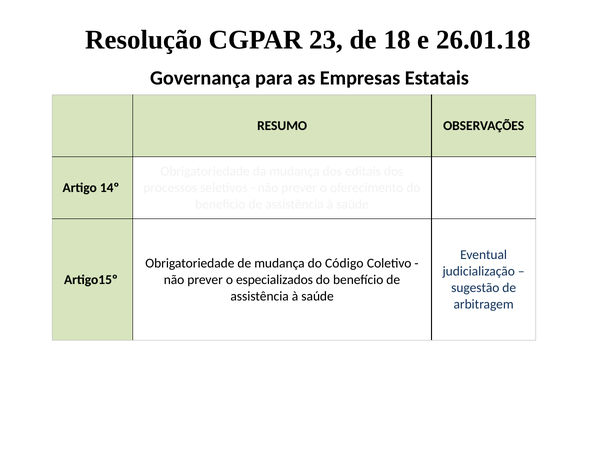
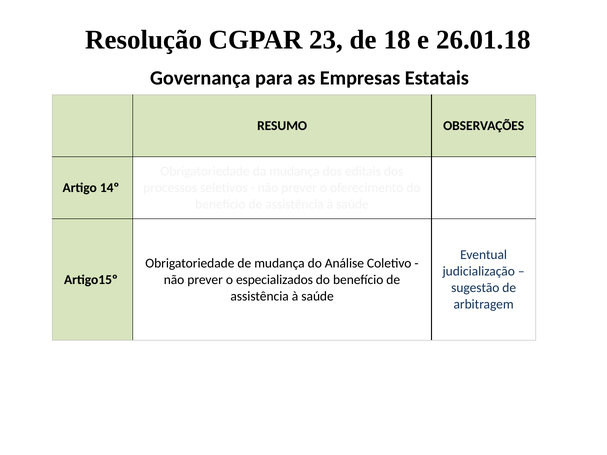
Código: Código -> Análise (344, 263)
